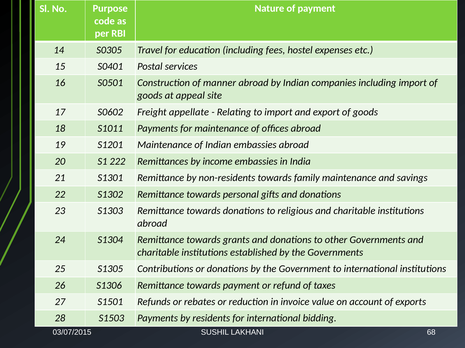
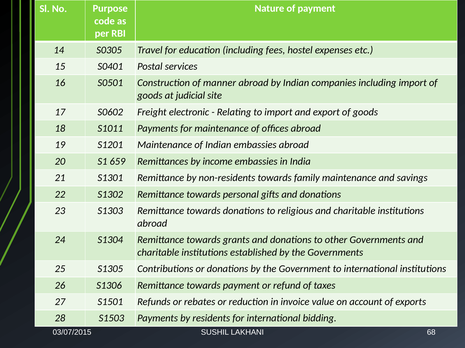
appeal: appeal -> judicial (190, 96)
appellate: appellate -> electronic (189, 112)
222: 222 -> 659 (117, 162)
